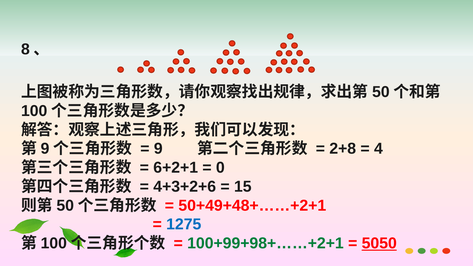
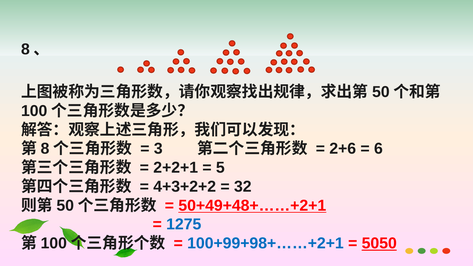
9: 9 -> 8 (45, 149)
9: 9 -> 3 (158, 149)
2+8: 2+8 -> 2+6 (343, 149)
4: 4 -> 6 (378, 149)
6+2+1: 6+2+1 -> 2+2+1 (176, 168)
0: 0 -> 5 (220, 168)
4+3+2+6: 4+3+2+6 -> 4+3+2+2 (185, 187)
15: 15 -> 32 (243, 187)
50+49+48+……+2+1 underline: none -> present (252, 206)
100+99+98+……+2+1 colour: green -> blue (265, 243)
